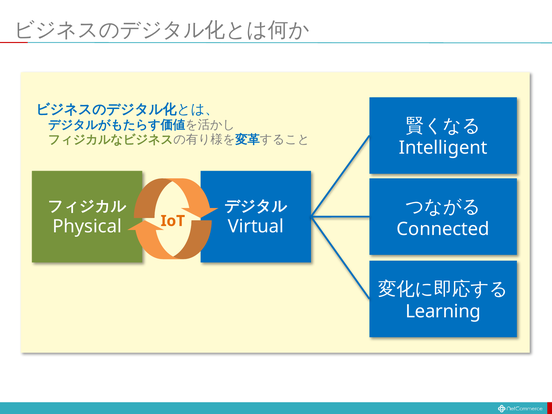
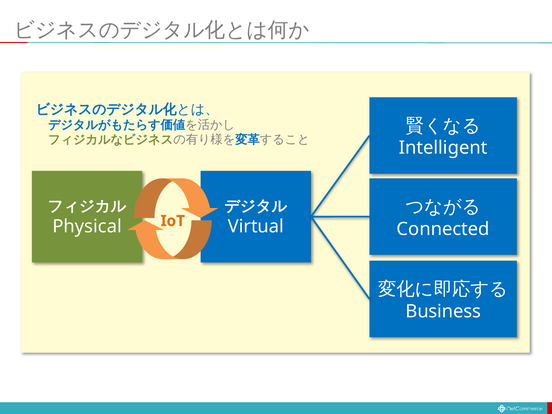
Learning: Learning -> Business (443, 311)
